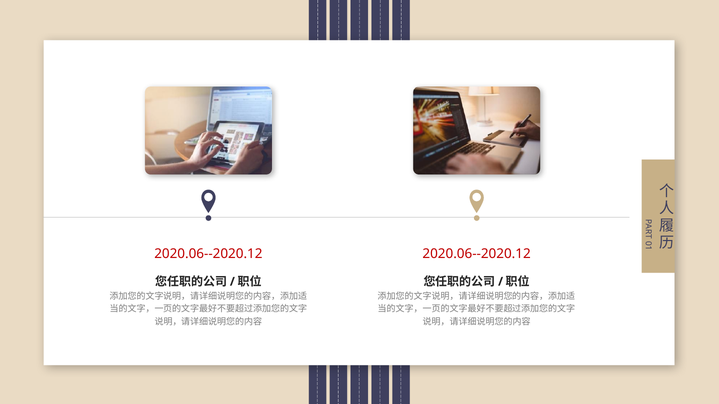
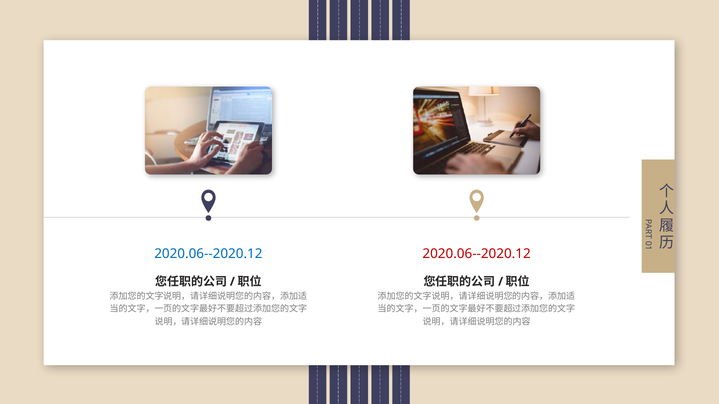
2020.06--2020.12 colour: red -> blue (208, 254)
